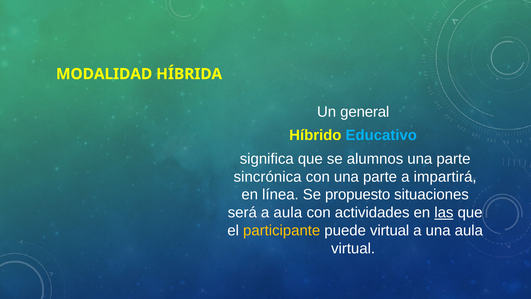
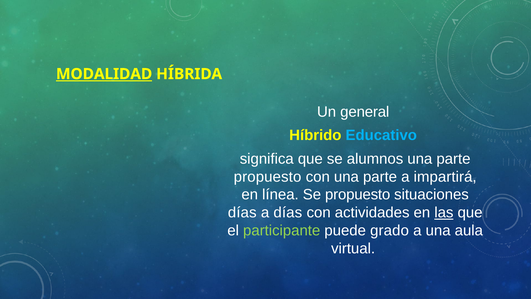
MODALIDAD underline: none -> present (104, 74)
sincrónica: sincrónica -> propuesto (268, 177)
será: será -> días (242, 212)
a aula: aula -> días (288, 212)
participante colour: yellow -> light green (282, 230)
puede virtual: virtual -> grado (390, 230)
